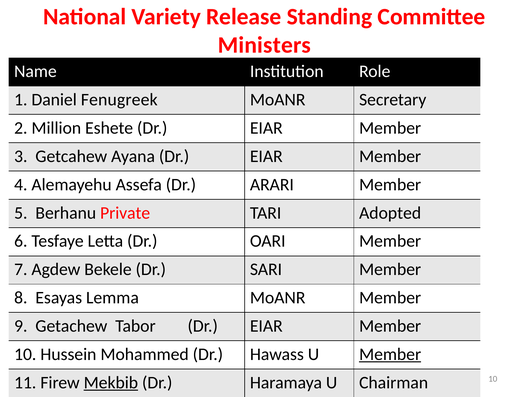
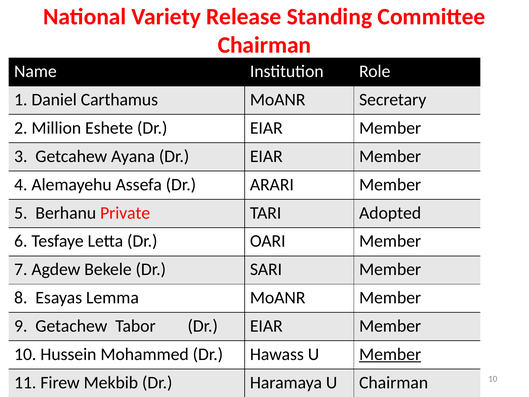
Ministers: Ministers -> Chairman (265, 45)
Fenugreek: Fenugreek -> Carthamus (119, 100)
Mekbib underline: present -> none (111, 382)
